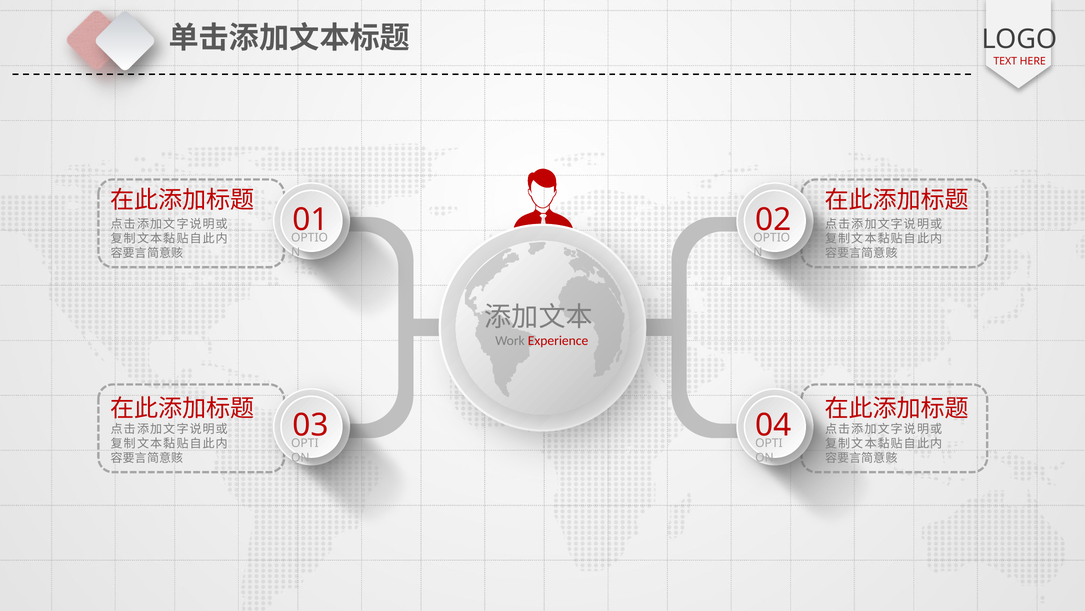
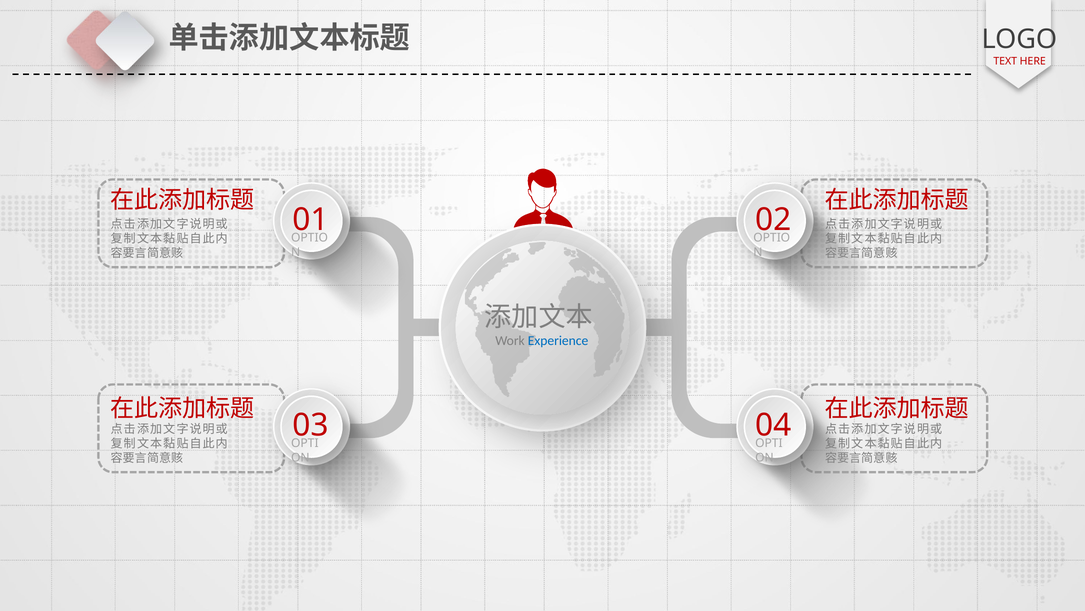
Experience colour: red -> blue (558, 340)
